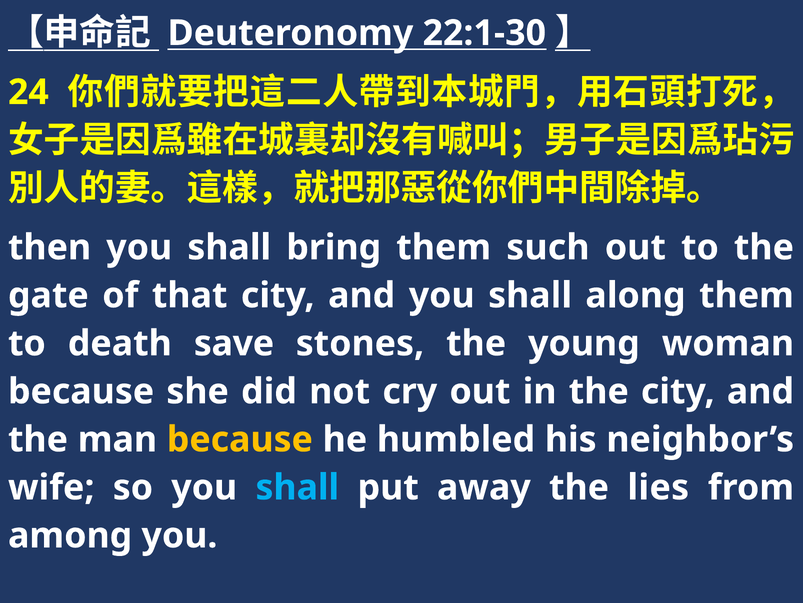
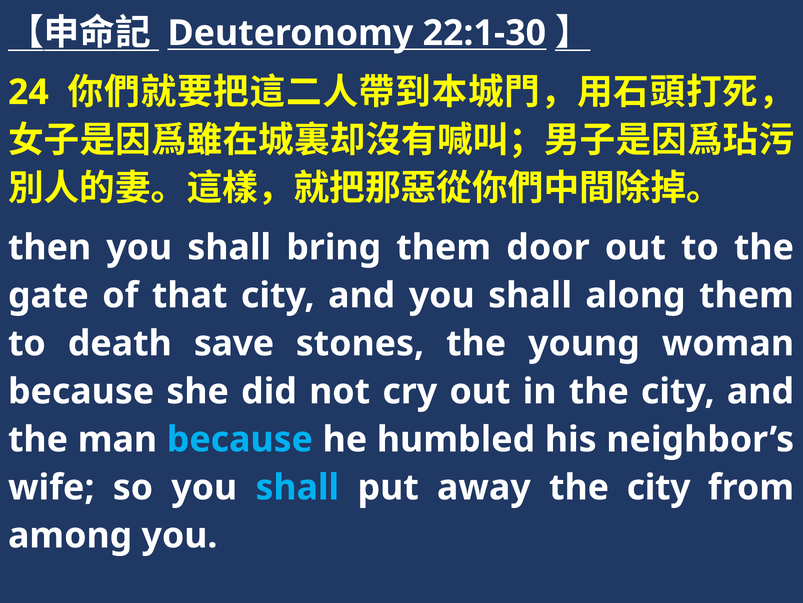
such: such -> door (548, 247)
because colour: yellow -> light blue (240, 439)
away the lies: lies -> city (659, 487)
